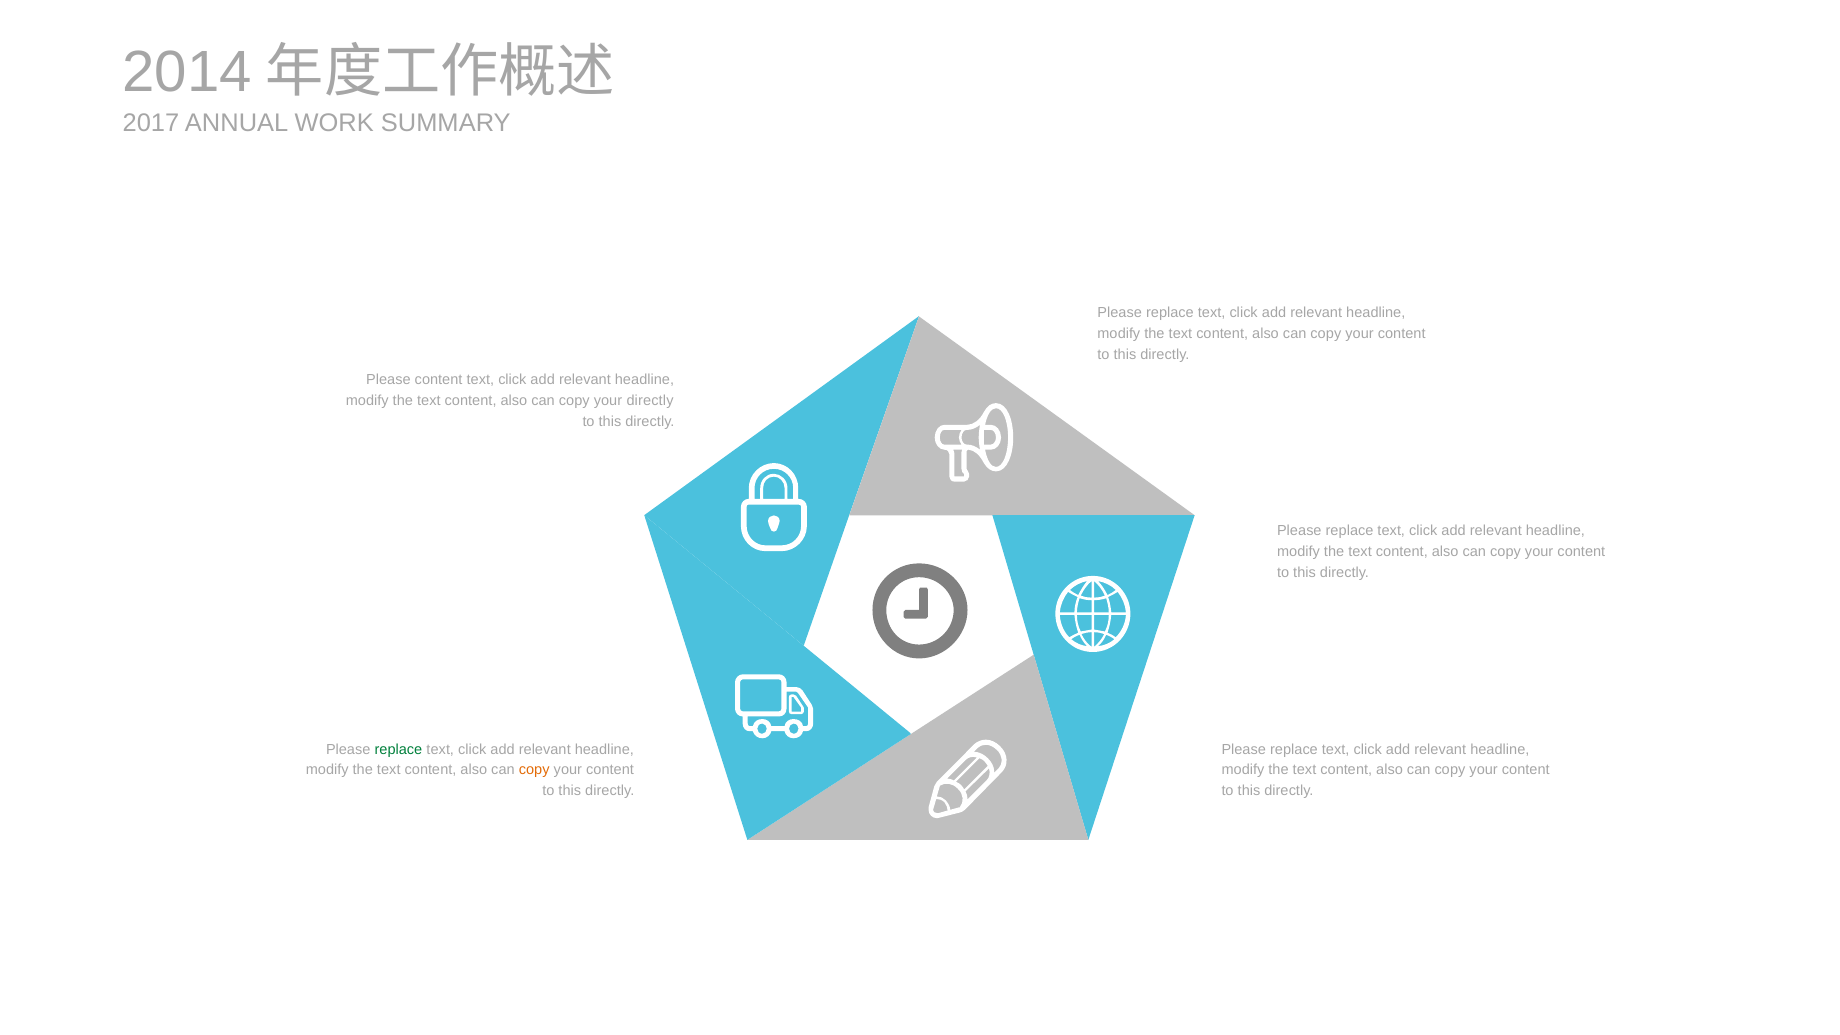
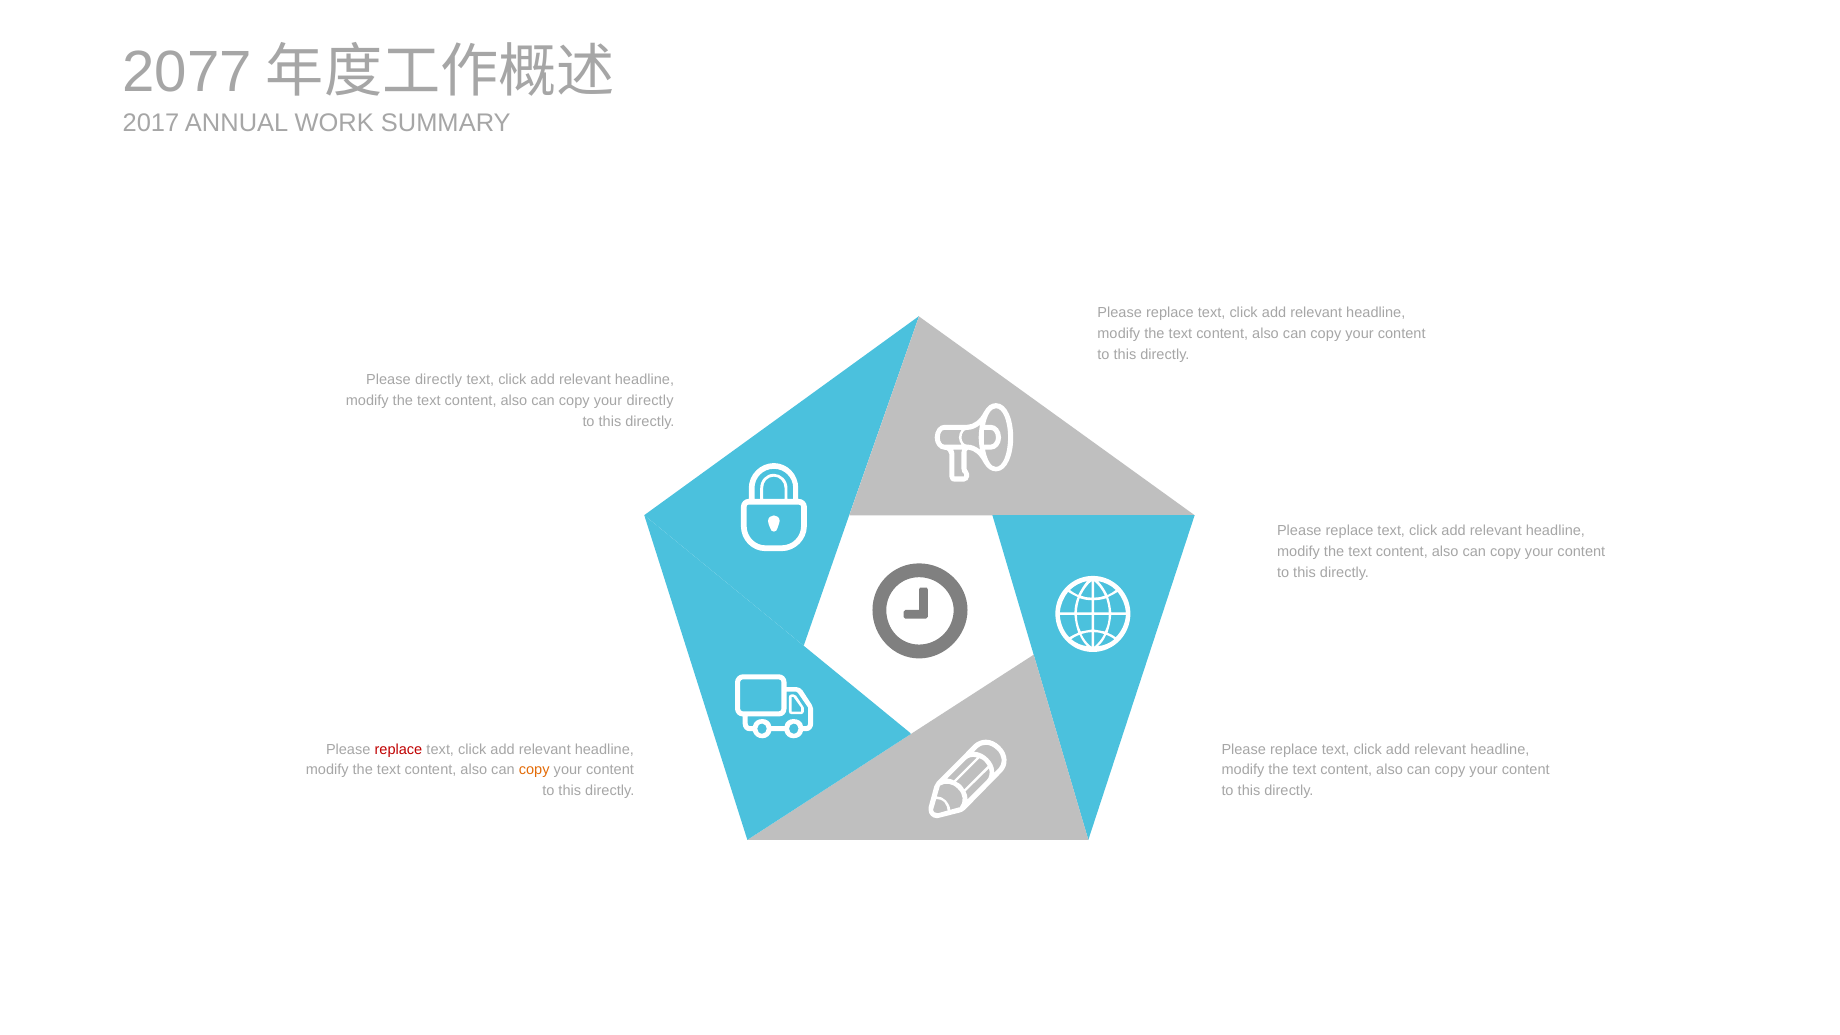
2014: 2014 -> 2077 (187, 73)
Please content: content -> directly (439, 379)
replace colour: green -> red (398, 749)
